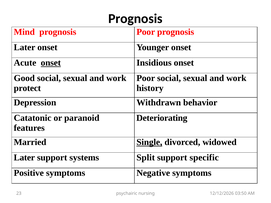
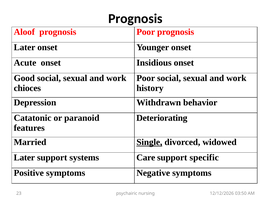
Mind: Mind -> Aloof (24, 32)
onset underline: present -> none (51, 63)
protect: protect -> chioces (27, 88)
Split: Split -> Care (146, 158)
